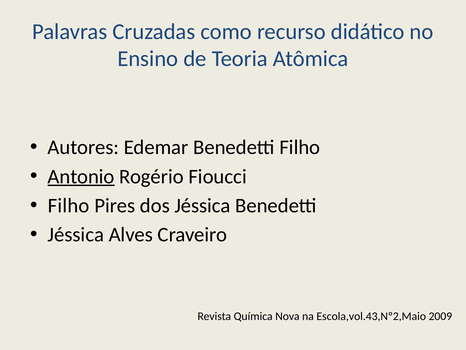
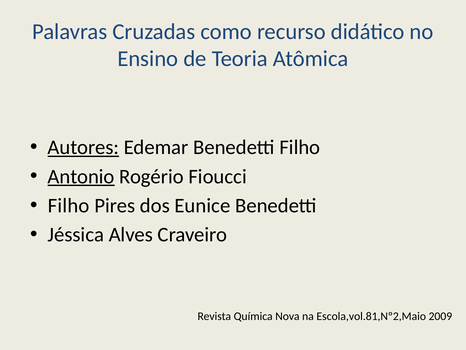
Autores underline: none -> present (83, 147)
dos Jéssica: Jéssica -> Eunice (202, 205)
Escola,vol.43,Nº2,Maio: Escola,vol.43,Nº2,Maio -> Escola,vol.81,Nº2,Maio (371, 316)
